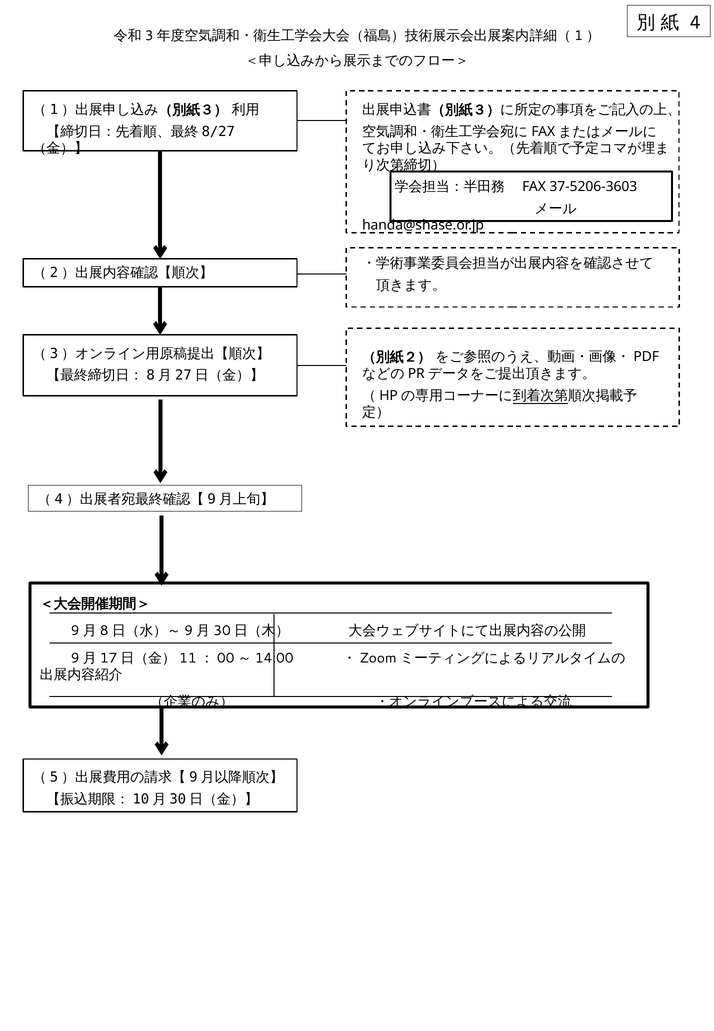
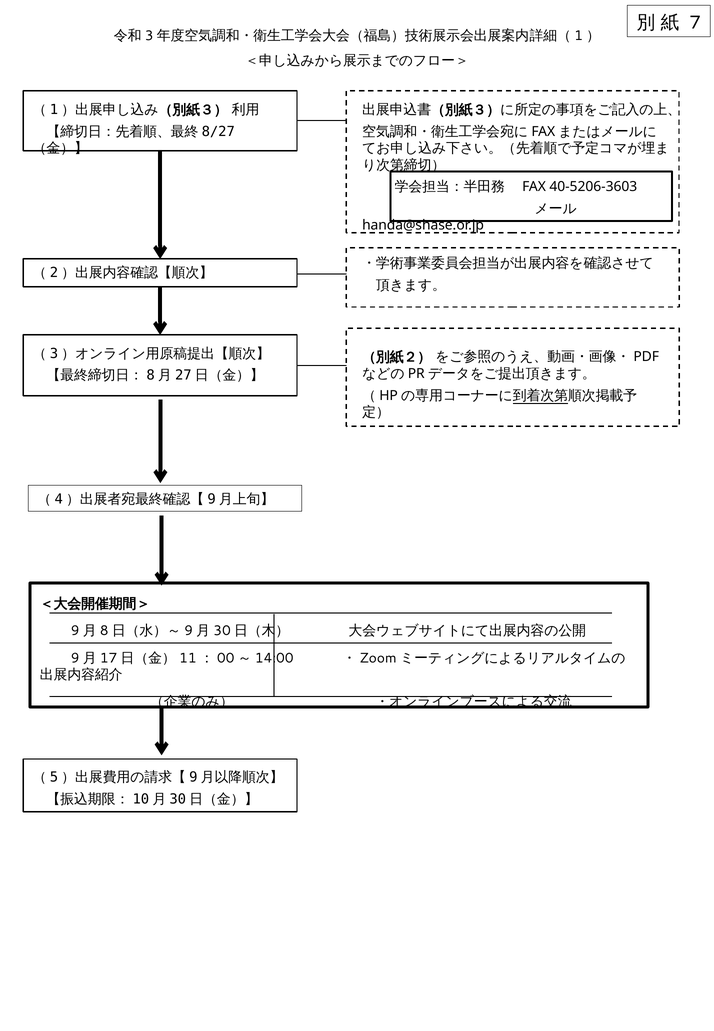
4: 4 -> 7 (695, 22)
37-5206-3603: 37-5206-3603 -> 40-5206-3603 (593, 187)
